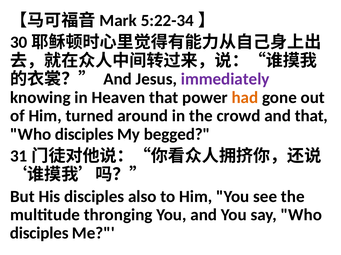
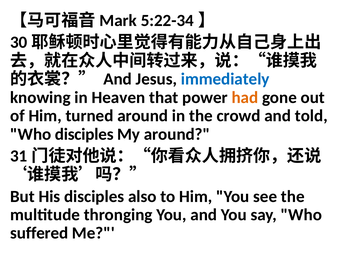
immediately colour: purple -> blue (225, 79)
and that: that -> told (311, 116)
My begged: begged -> around (177, 135)
disciples: disciples -> suffered (39, 234)
